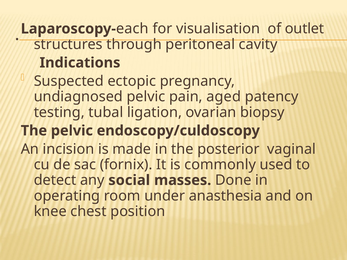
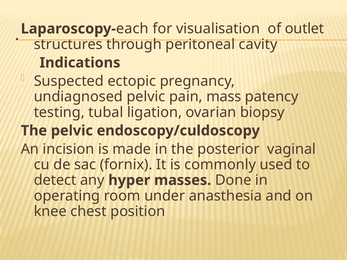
aged: aged -> mass (224, 97)
social: social -> hyper (129, 180)
